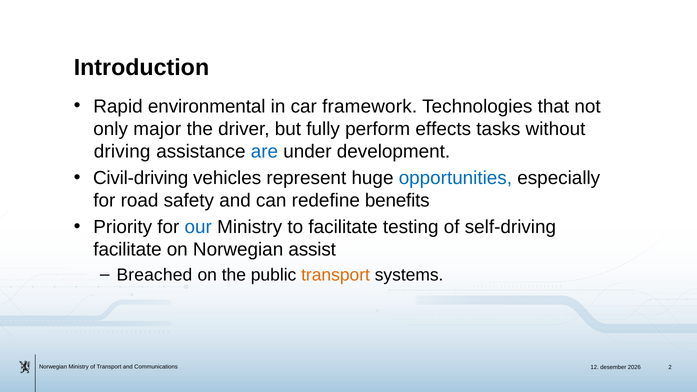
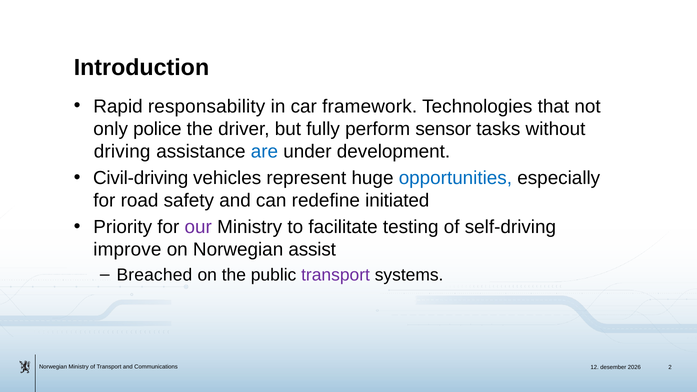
environmental: environmental -> responsability (207, 106)
major: major -> police (157, 129)
effects: effects -> sensor (443, 129)
benefits: benefits -> initiated (397, 201)
our colour: blue -> purple (198, 227)
facilitate: facilitate -> improve (127, 250)
transport colour: orange -> purple (336, 275)
